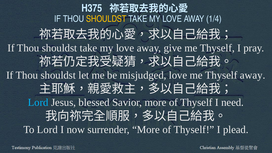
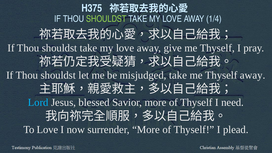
SHOULDST colour: yellow -> light green (106, 19)
misjudged love: love -> take (178, 75)
To Lord: Lord -> Love (47, 130)
